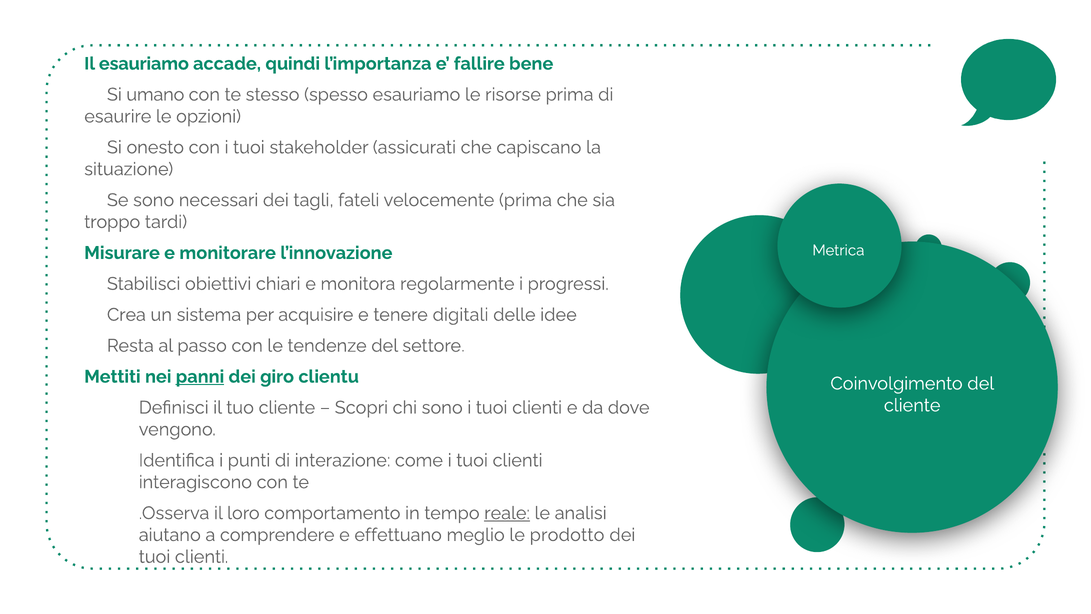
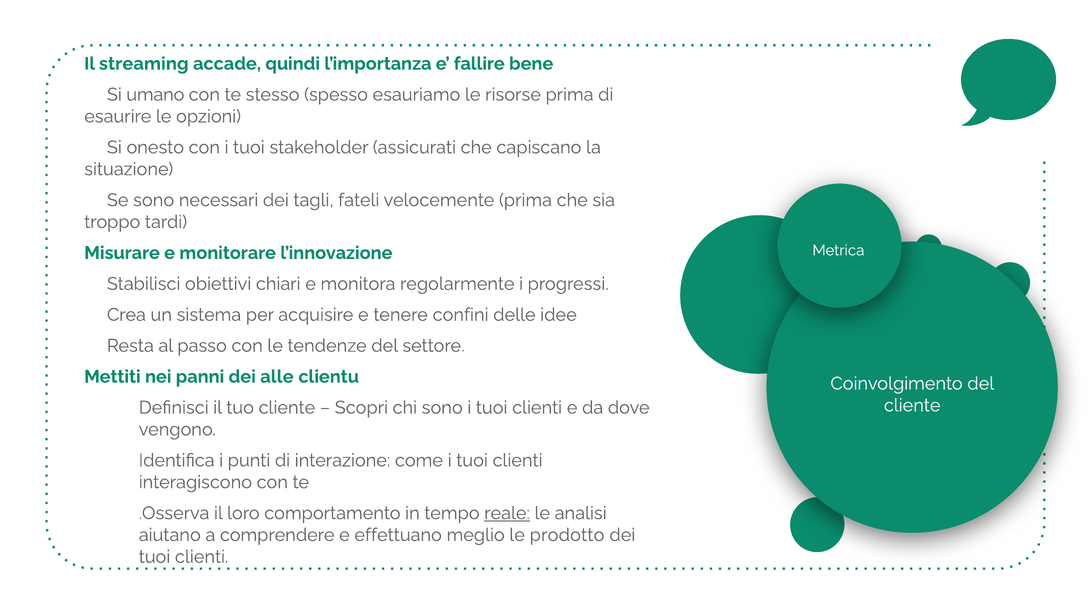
Il esauriamo: esauriamo -> streaming (144, 64)
digitali: digitali -> confini (461, 315)
panni underline: present -> none (200, 376)
giro: giro -> alle (277, 376)
